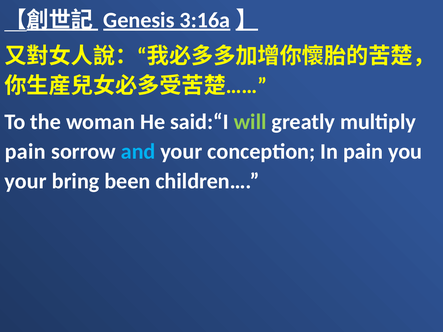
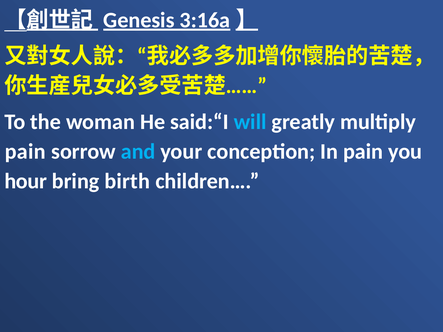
will colour: light green -> light blue (250, 122)
your: your -> hour (26, 181)
been: been -> birth (127, 181)
